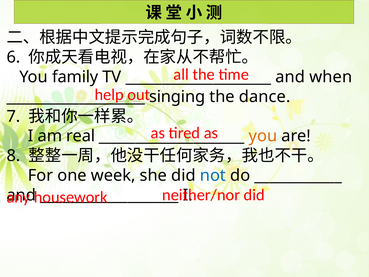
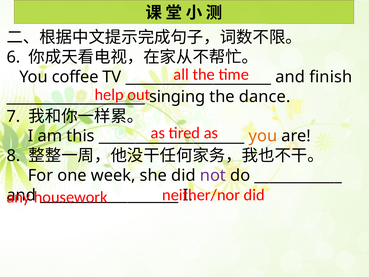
family: family -> coffee (75, 77)
when: when -> finish (331, 77)
real: real -> this (81, 136)
not colour: blue -> purple (213, 175)
